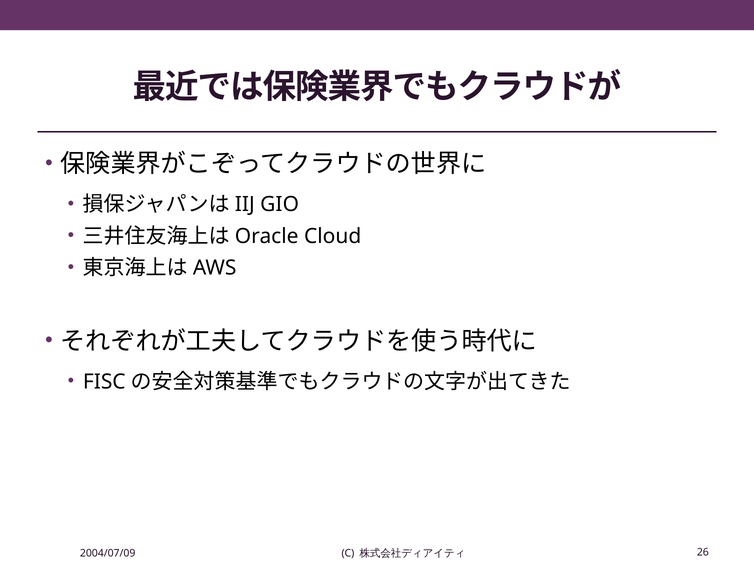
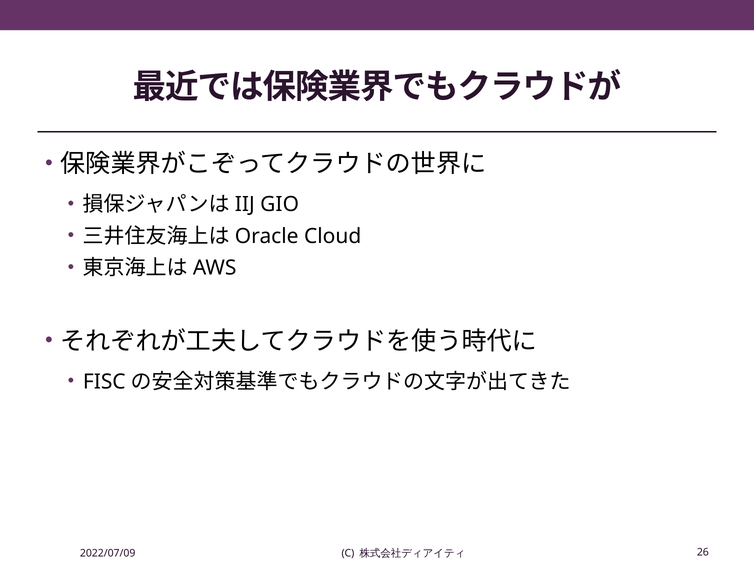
2004/07/09: 2004/07/09 -> 2022/07/09 (108, 553)
